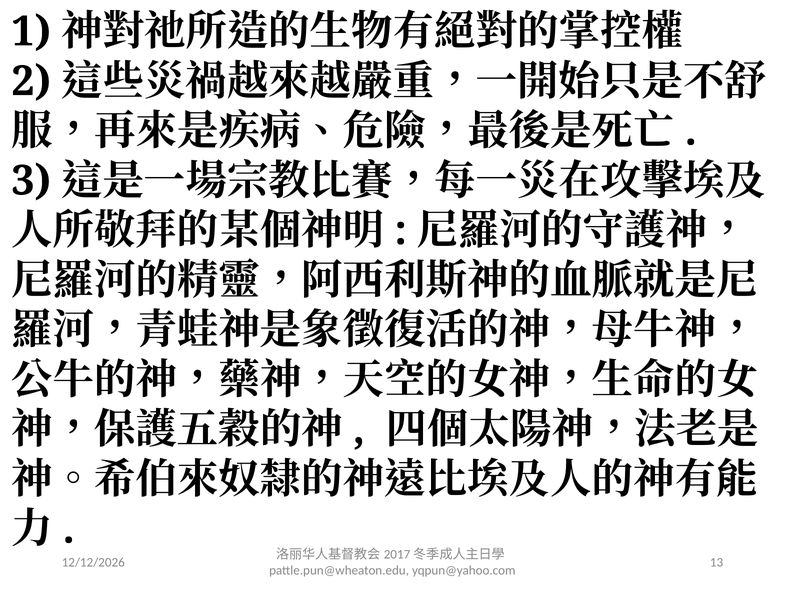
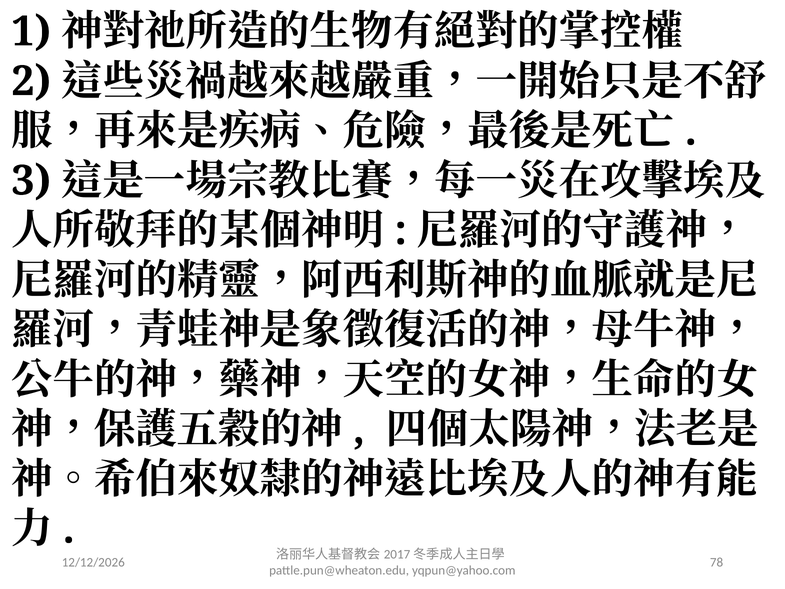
13: 13 -> 78 (717, 562)
